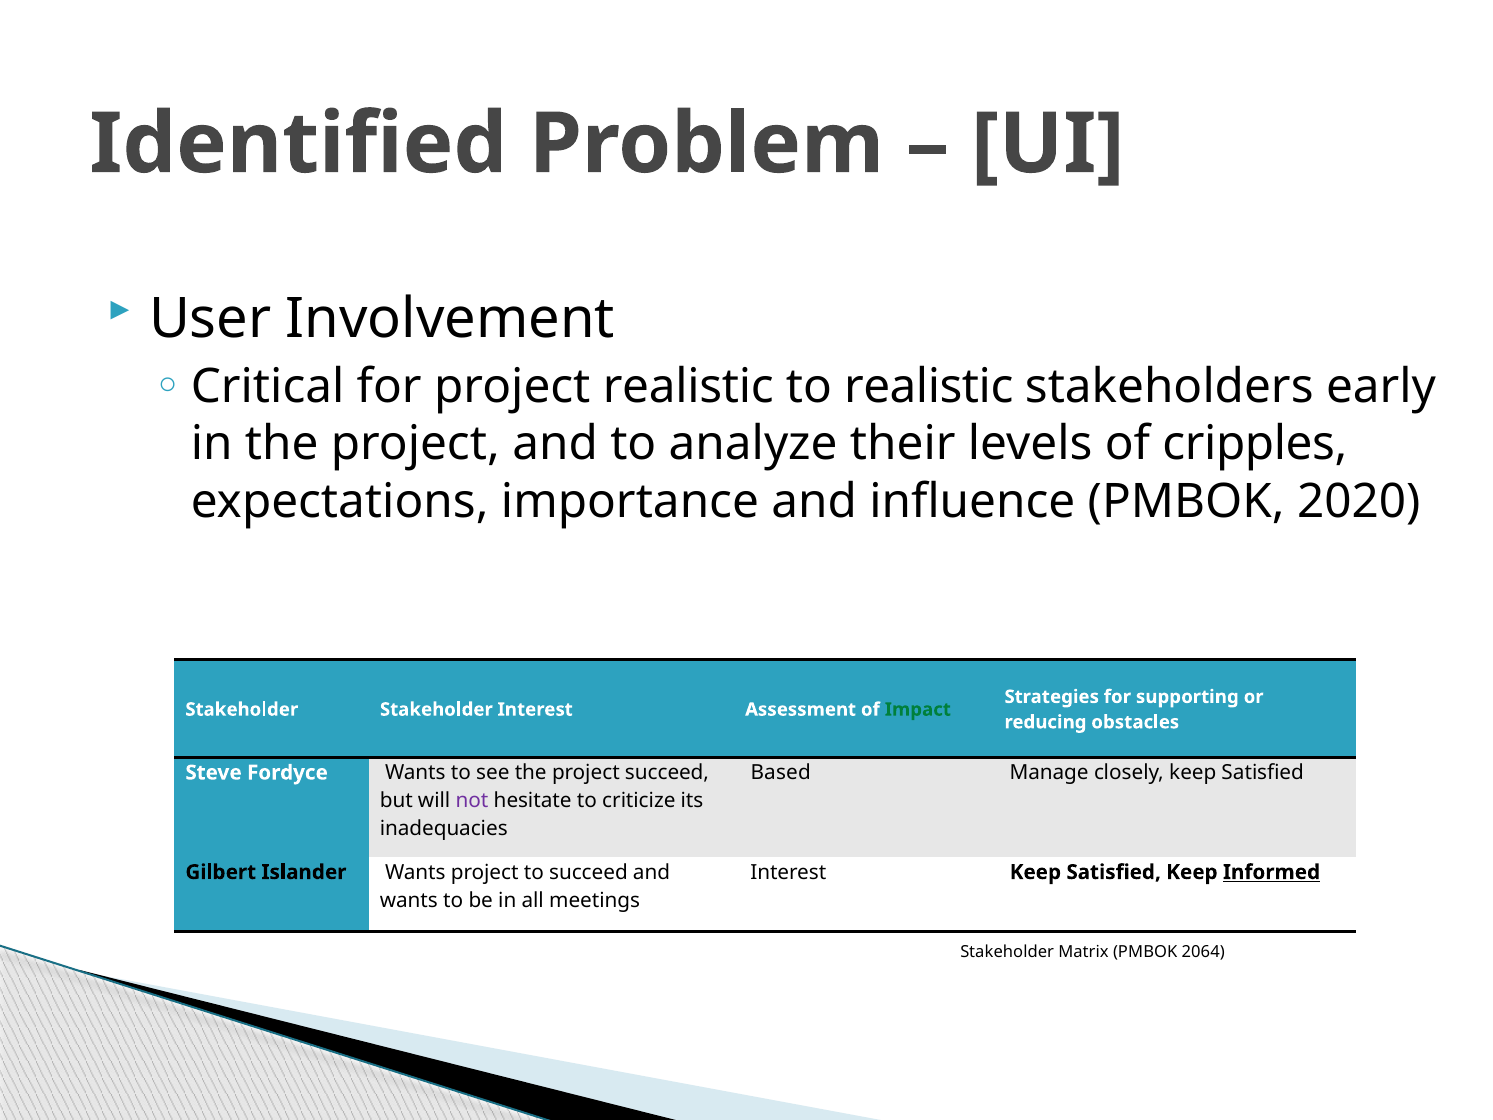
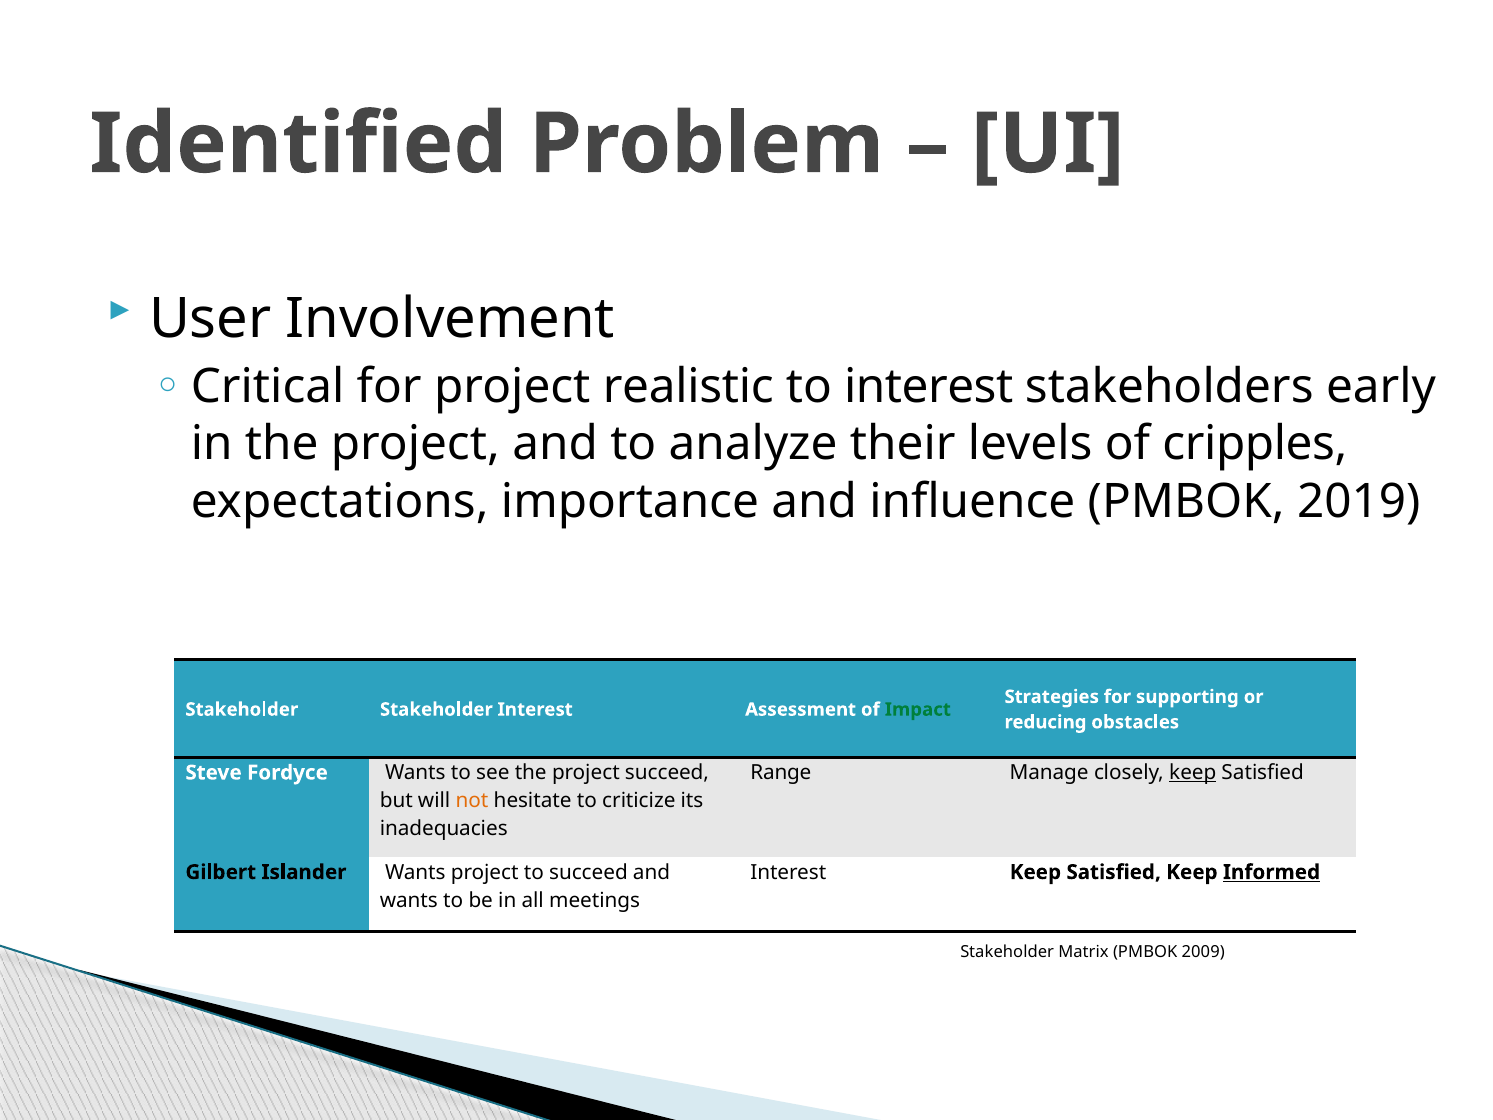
to realistic: realistic -> interest (929, 387)
2020: 2020 -> 2019 (1359, 501)
Based: Based -> Range (781, 773)
keep underline: none -> present (1193, 773)
not colour: purple -> orange (472, 801)
2064: 2064 -> 2009 (1203, 952)
